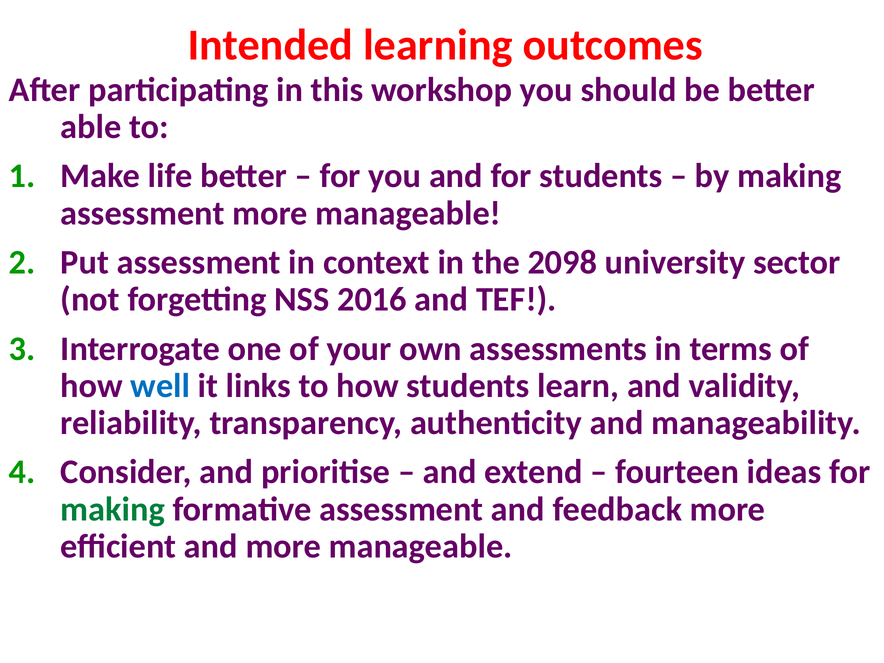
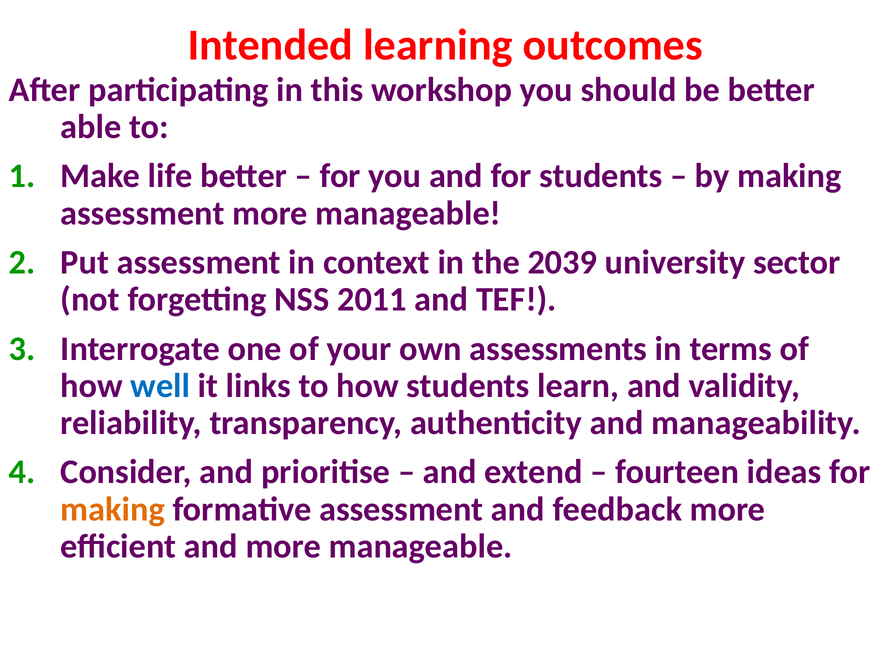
2098: 2098 -> 2039 (562, 262)
2016: 2016 -> 2011 (372, 300)
making colour: green -> orange (113, 509)
